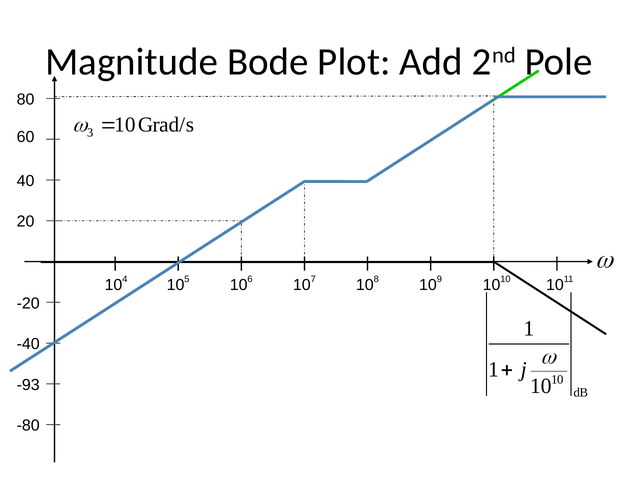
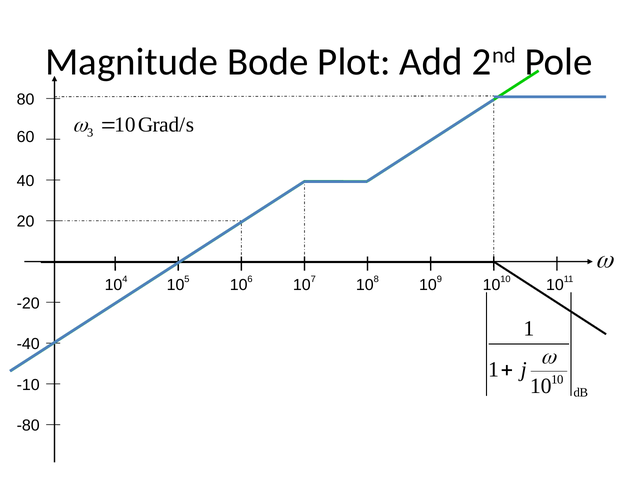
-93: -93 -> -10 (28, 385)
